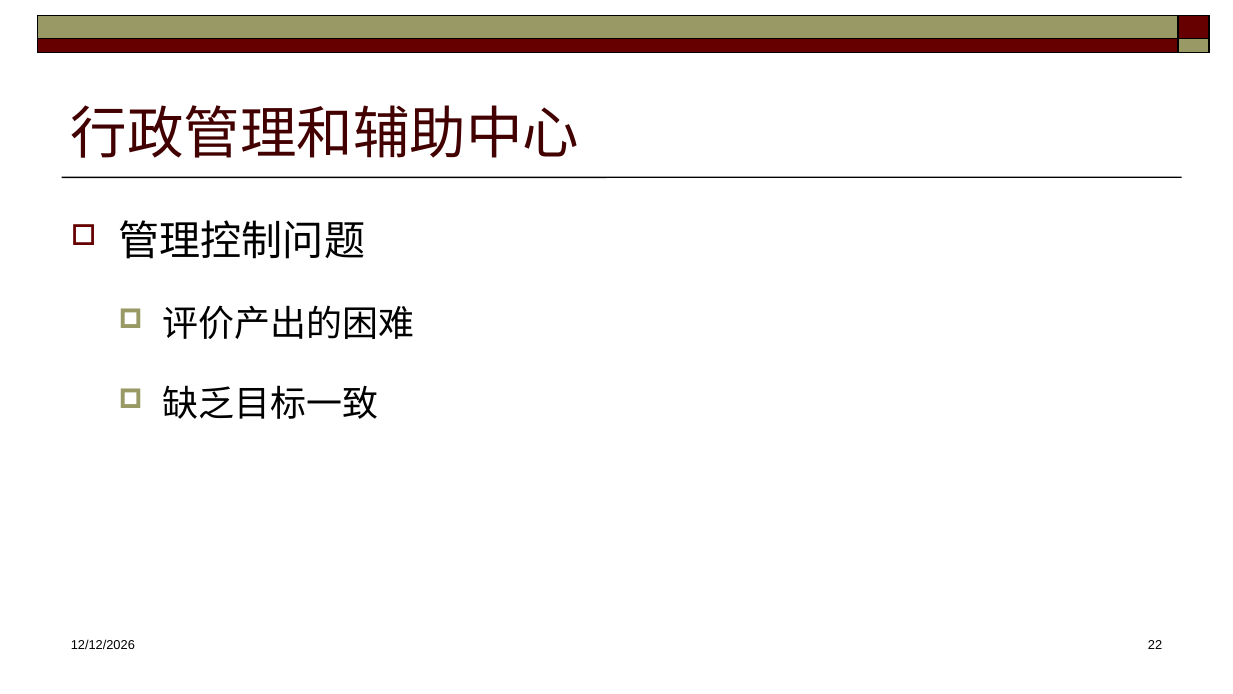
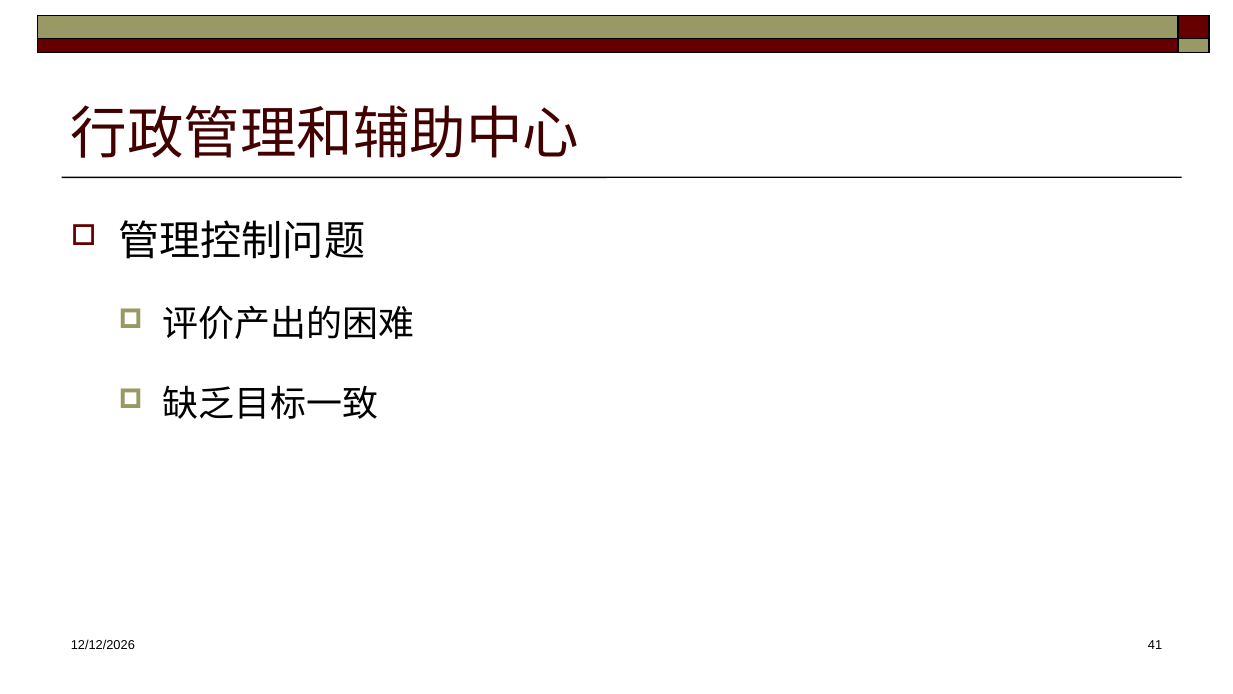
22: 22 -> 41 (1155, 645)
